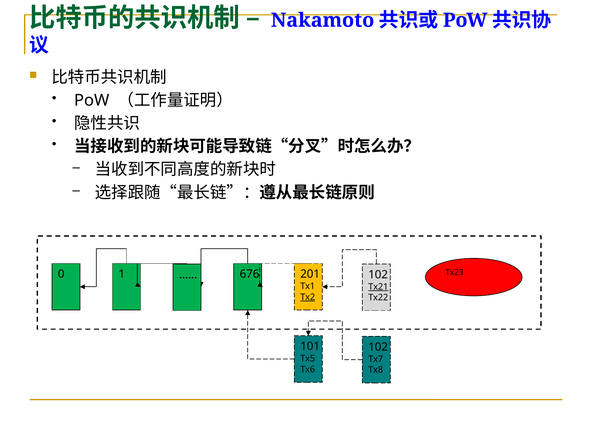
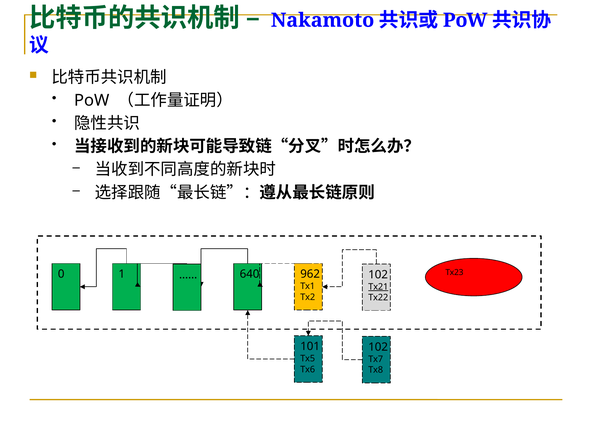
676: 676 -> 640 (250, 274)
201: 201 -> 962 (310, 274)
Tx2 underline: present -> none (308, 297)
